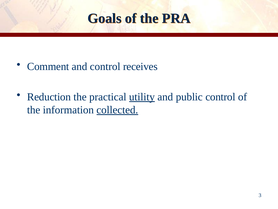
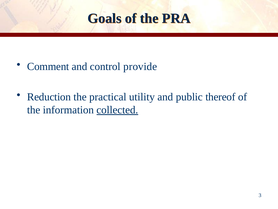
receives: receives -> provide (140, 66)
utility underline: present -> none (142, 97)
public control: control -> thereof (220, 97)
